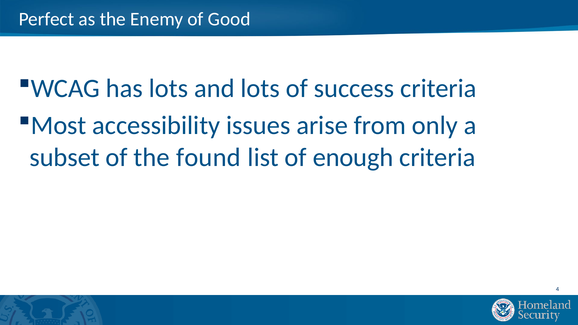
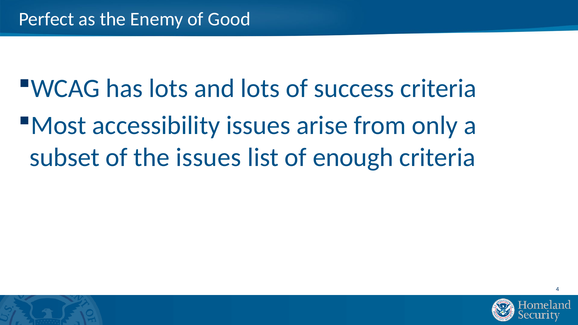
the found: found -> issues (208, 157)
